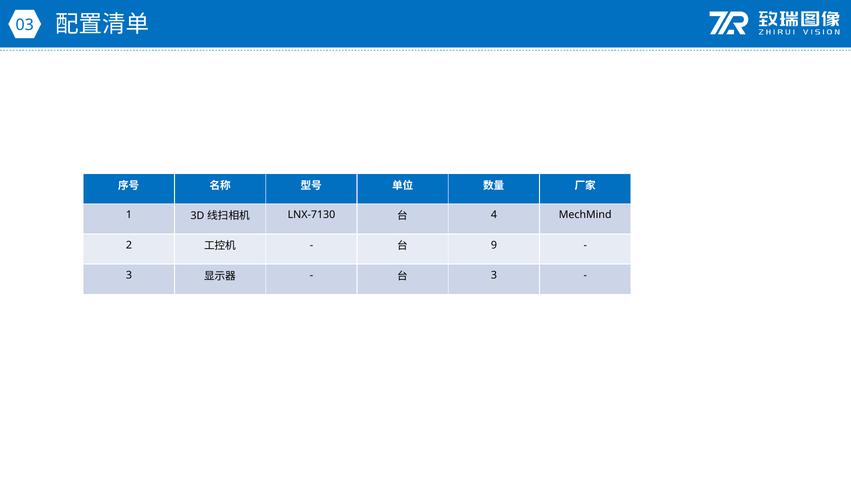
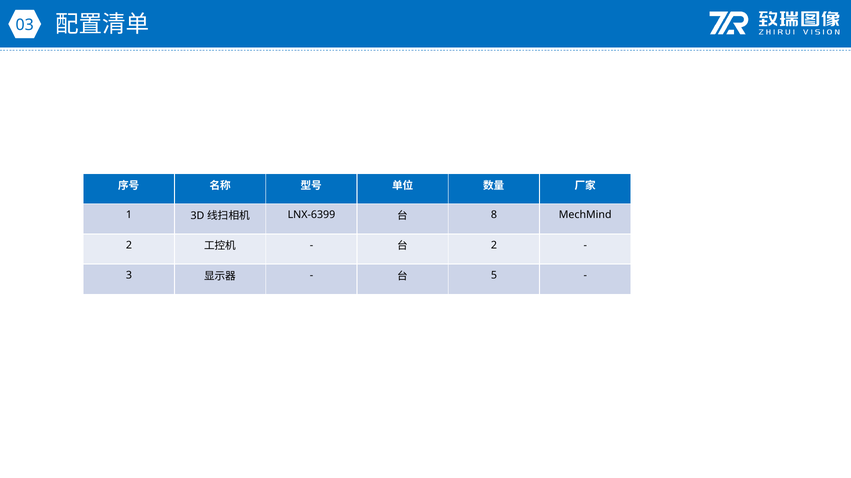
LNX-7130: LNX-7130 -> LNX-6399 (311, 215)
4: 4 -> 8 (494, 215)
9: 9 -> 2 (494, 245)
3: 3 -> 5 (494, 276)
